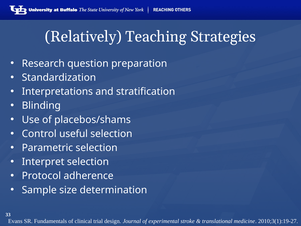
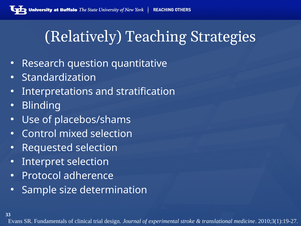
preparation: preparation -> quantitative (139, 63)
useful: useful -> mixed (74, 134)
Parametric: Parametric -> Requested (47, 148)
